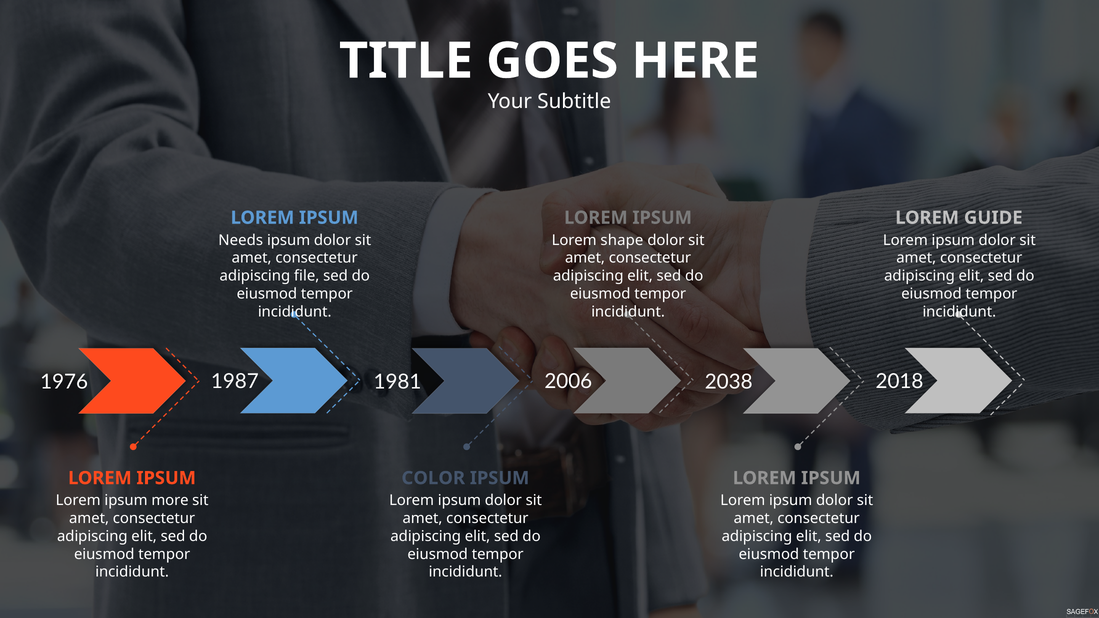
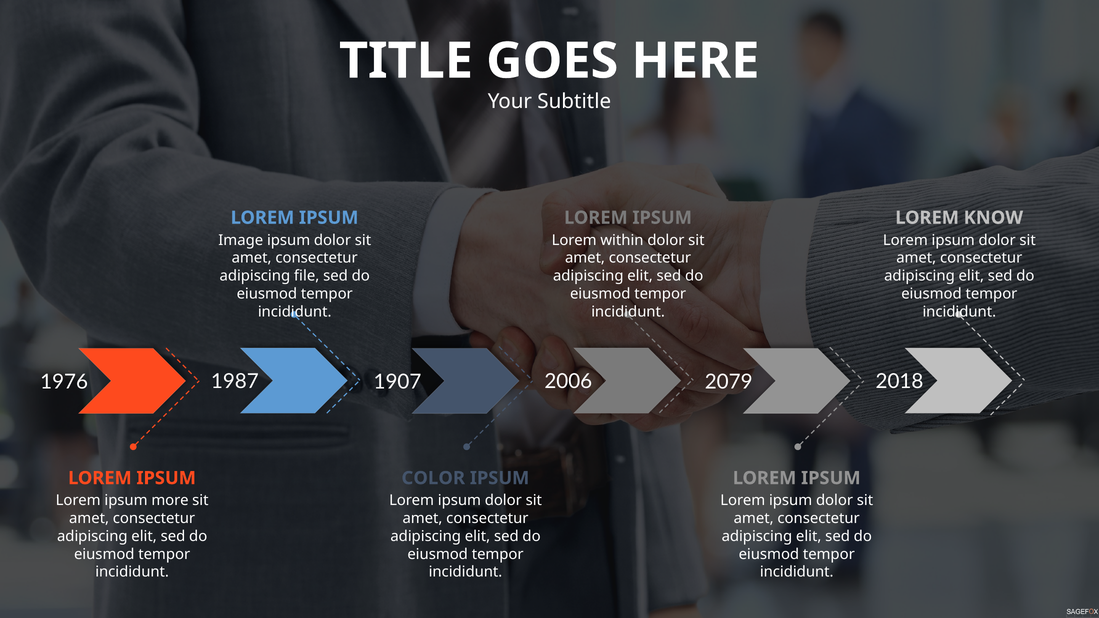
GUIDE: GUIDE -> KNOW (993, 218)
Needs: Needs -> Image (241, 240)
shape: shape -> within (622, 240)
1981: 1981 -> 1907 (397, 382)
2038: 2038 -> 2079 (729, 382)
